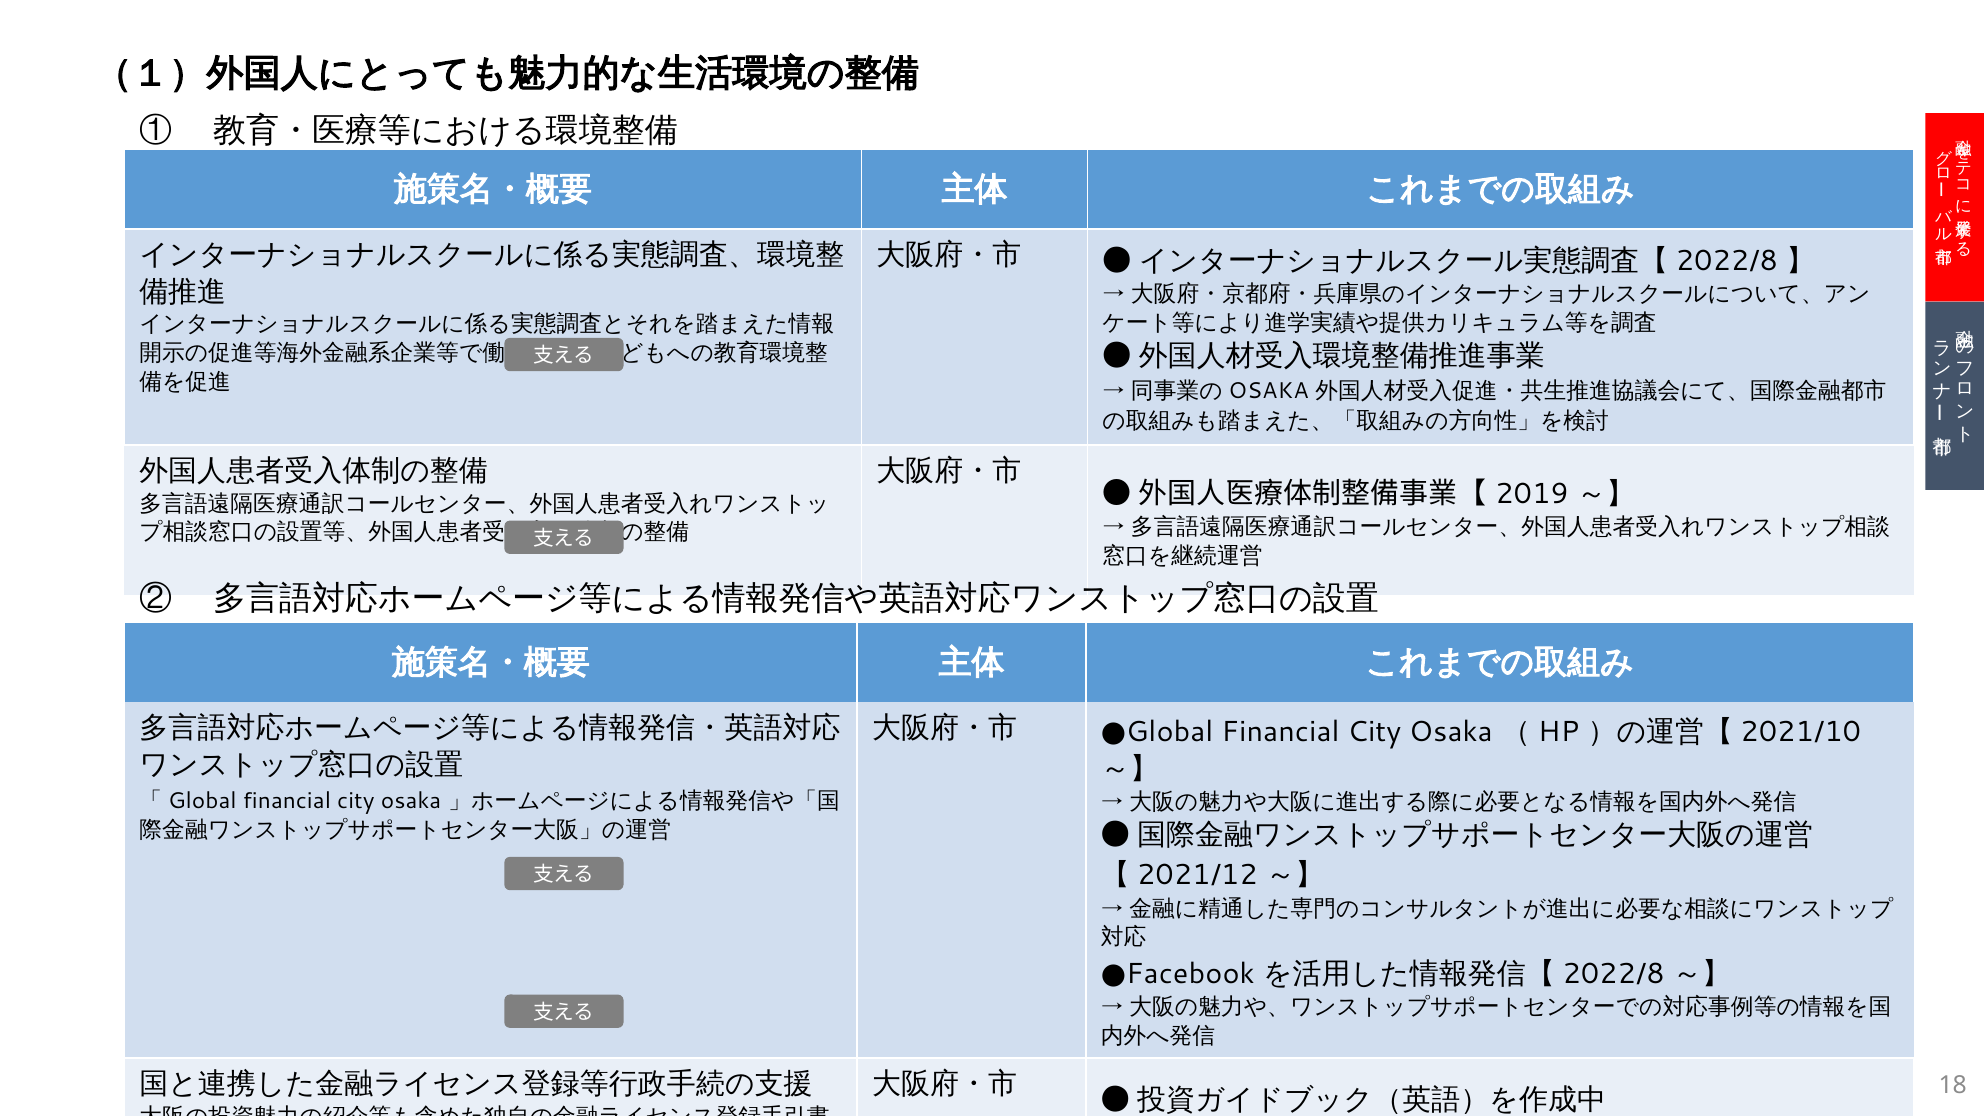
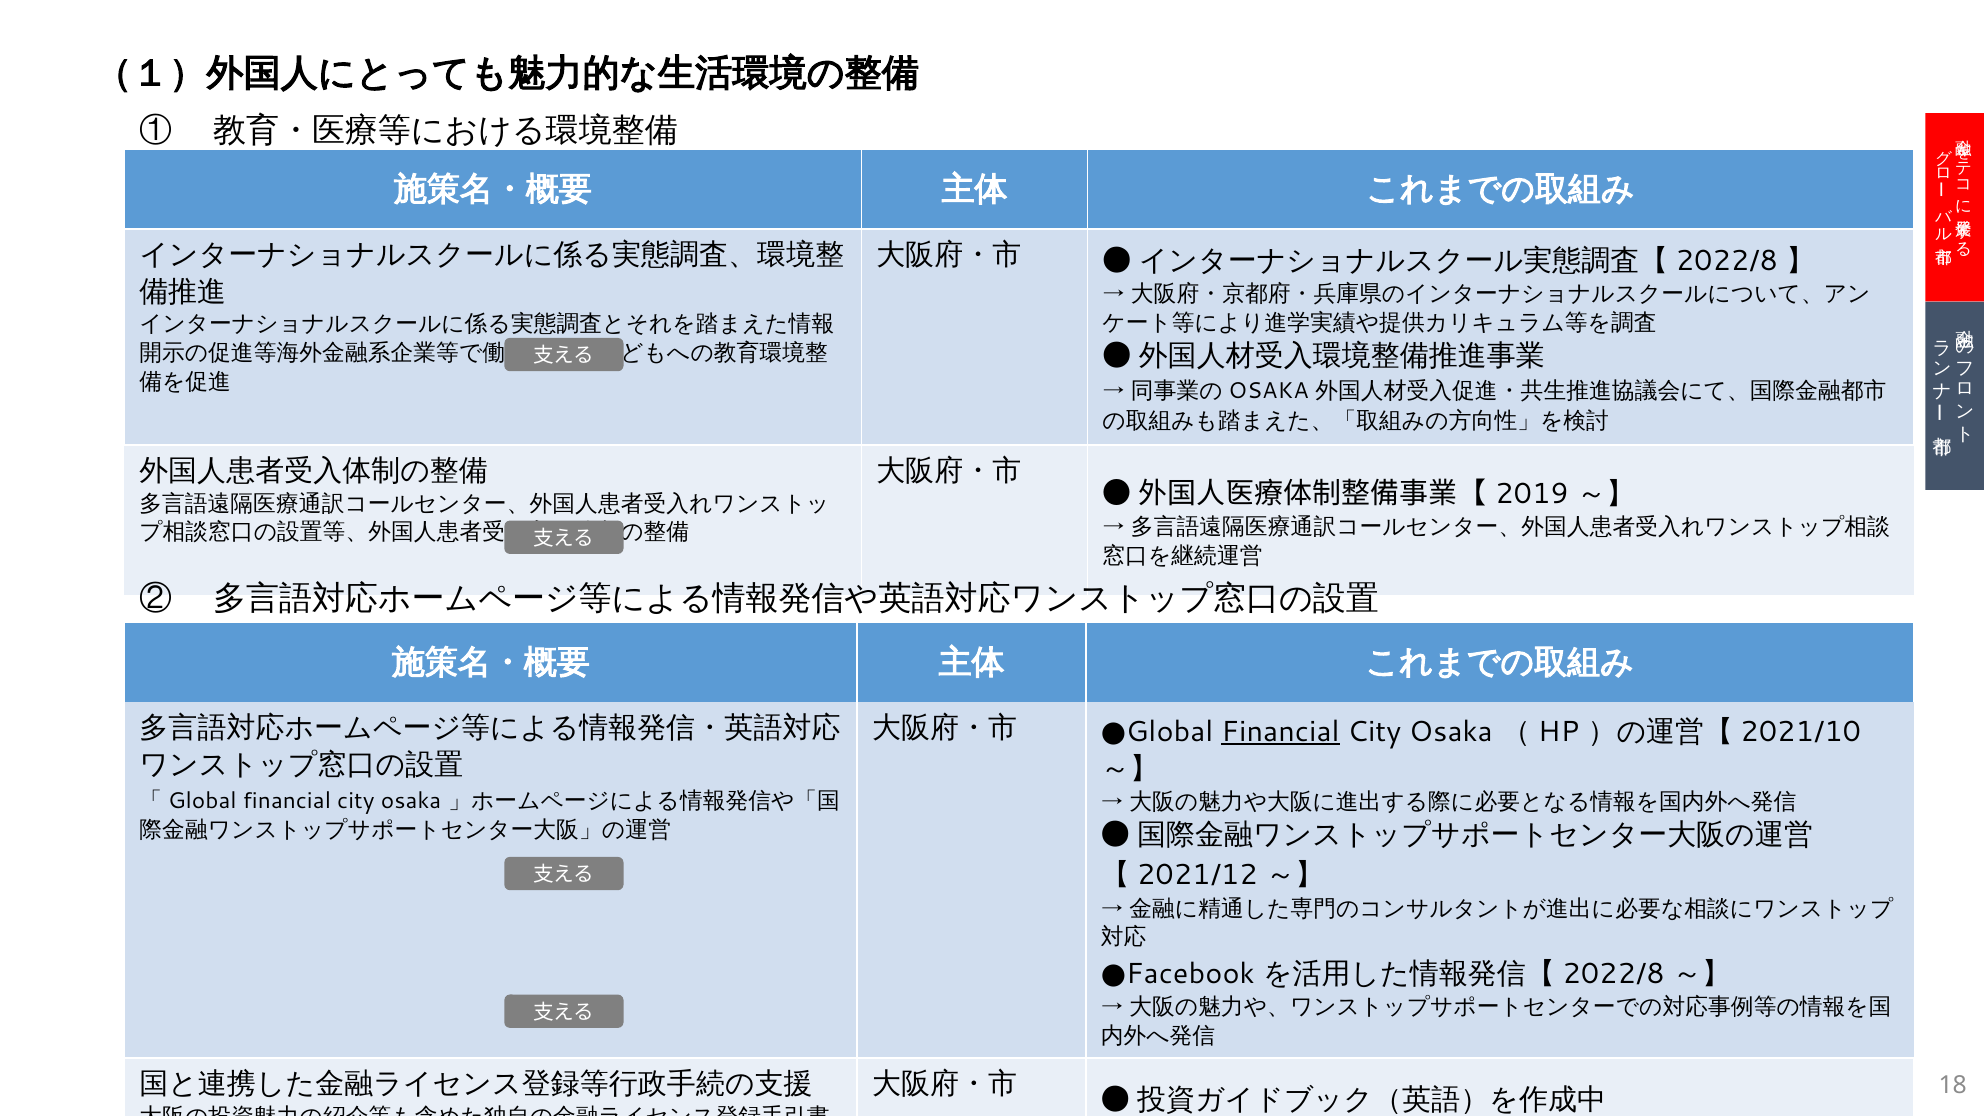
Financial underline: none -> present (1281, 732)
